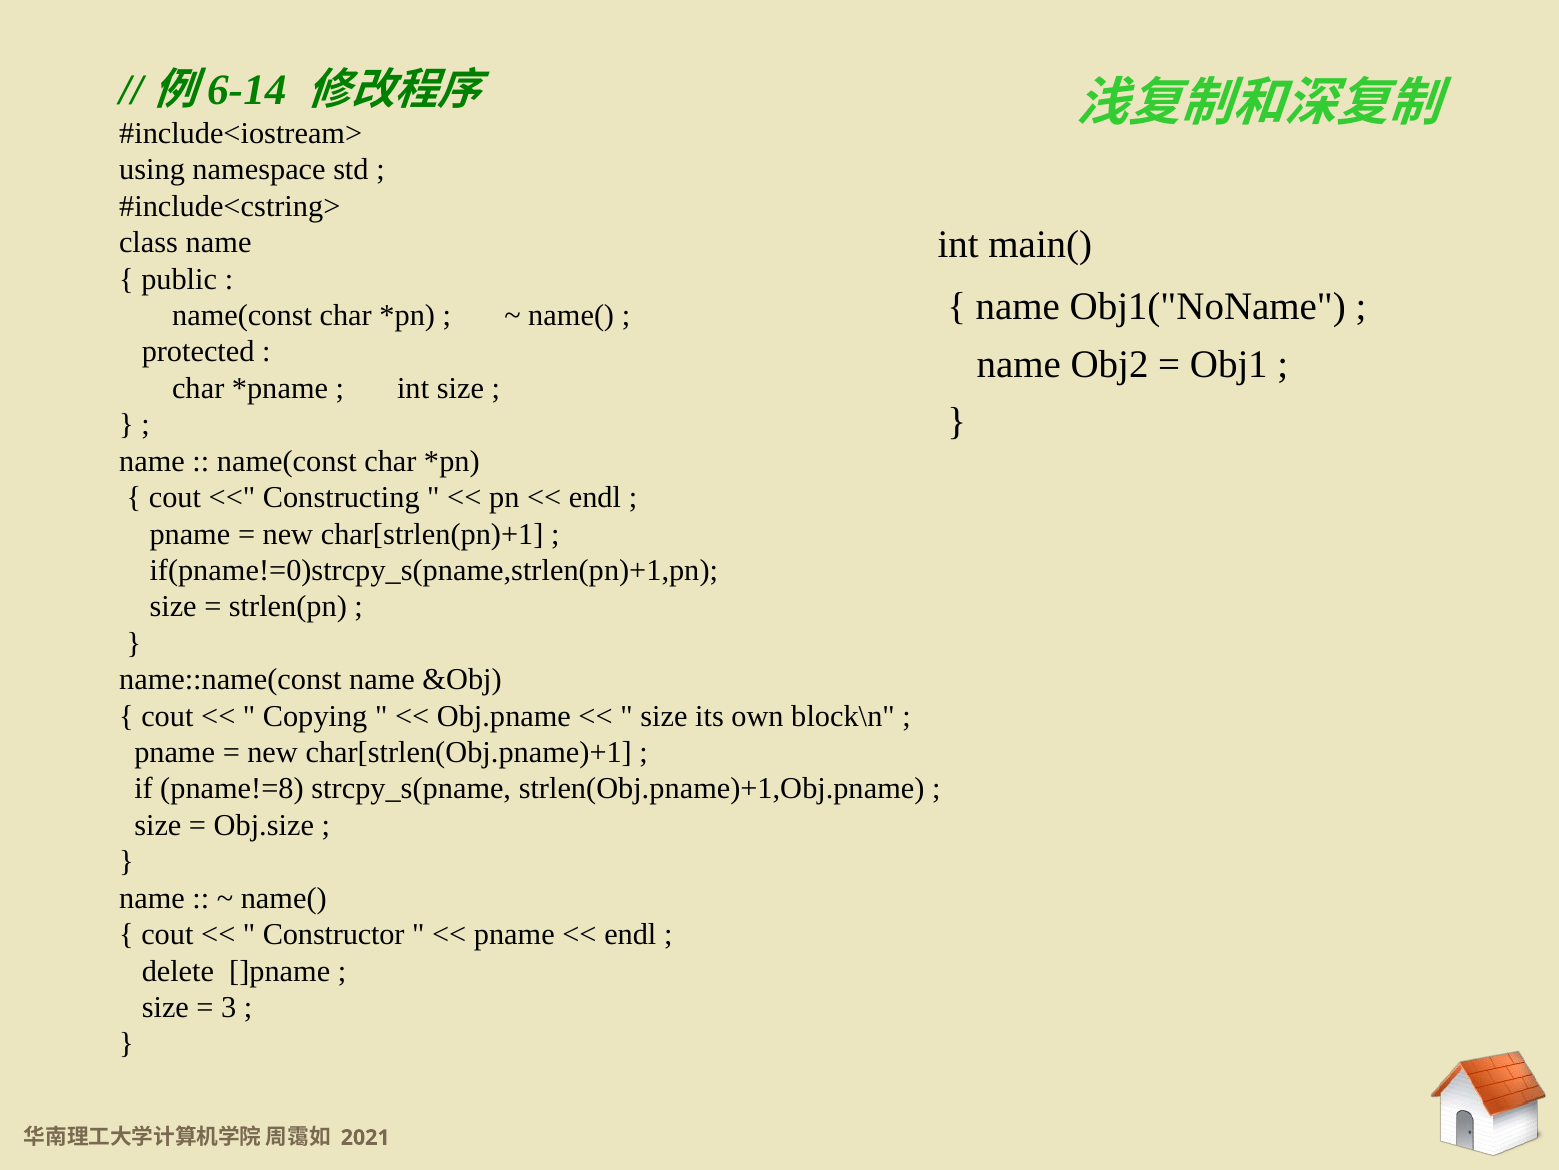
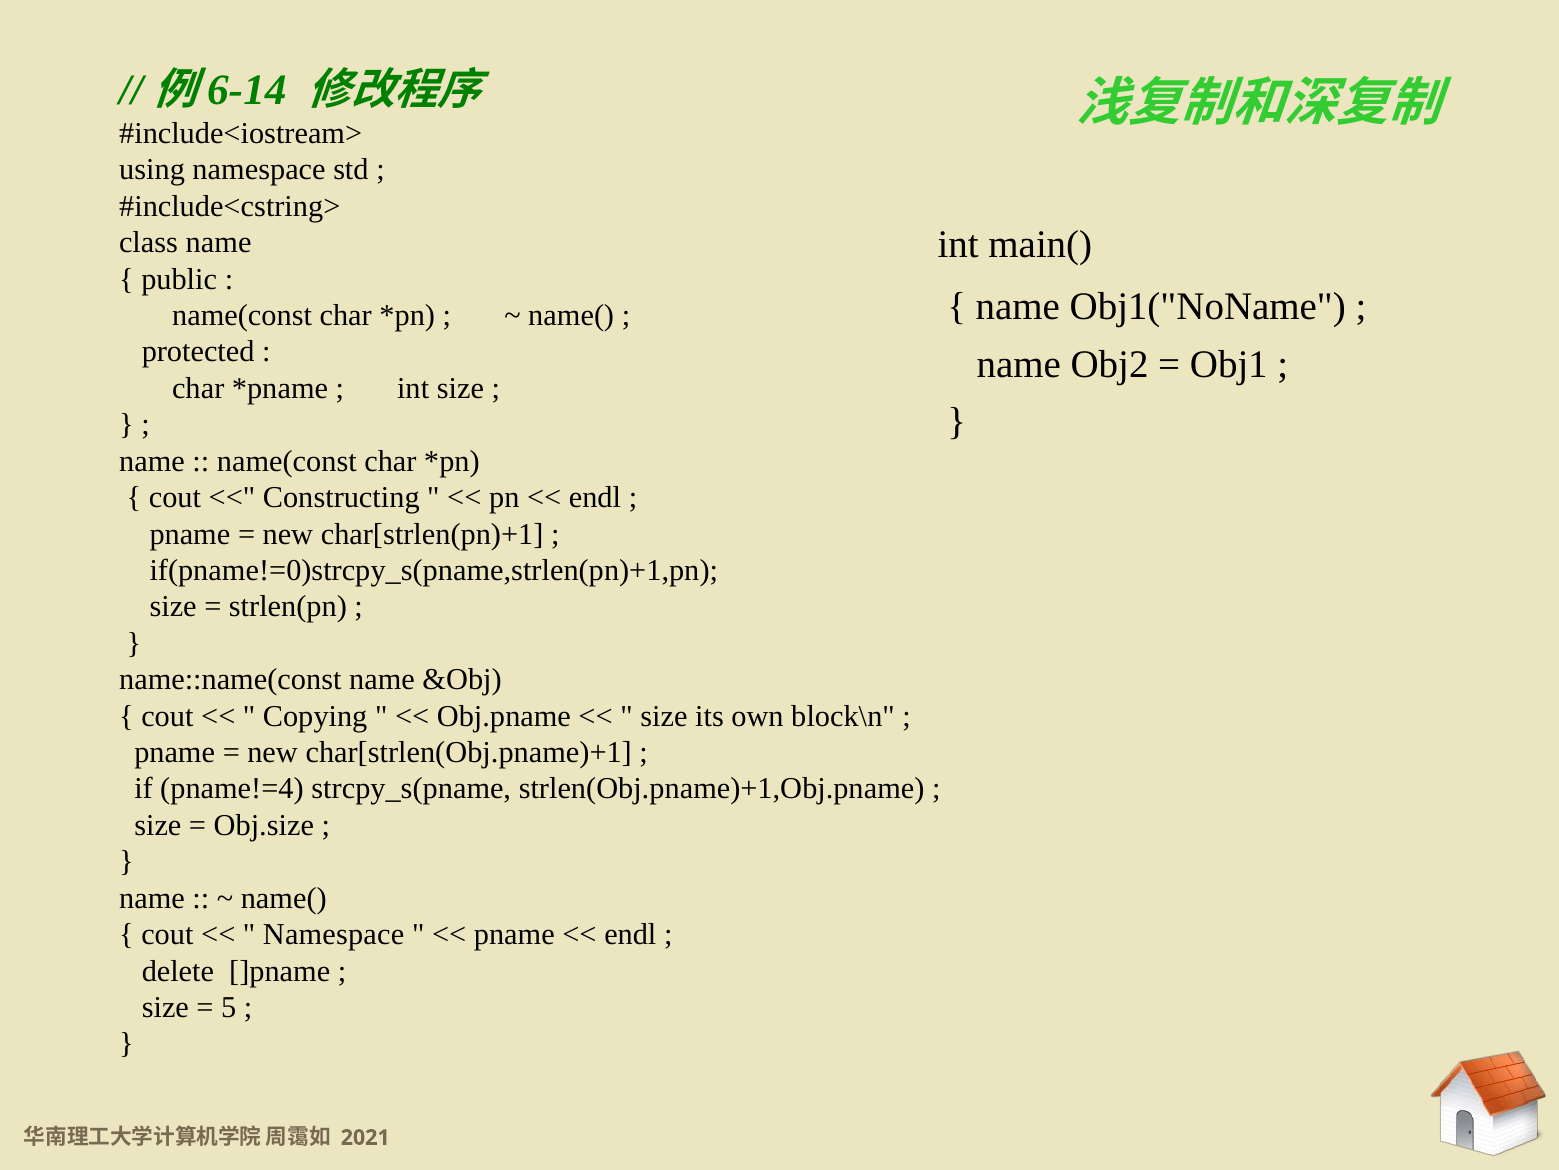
pname!=8: pname!=8 -> pname!=4 (232, 788)
Constructor: Constructor -> Namespace (334, 934)
3: 3 -> 5 (229, 1007)
